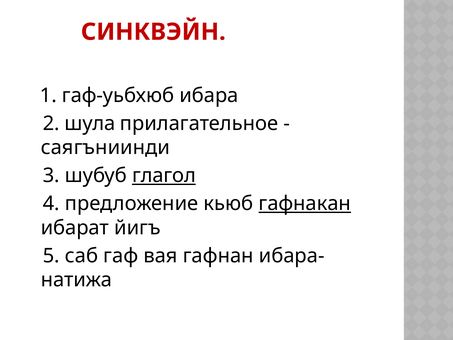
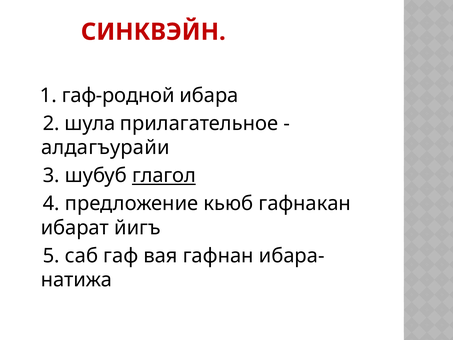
гаф-уьбхюб: гаф-уьбхюб -> гаф-родной (118, 95)
саягъниинди: саягъниинди -> алдагъурайи (105, 148)
гафнакан underline: present -> none (305, 203)
